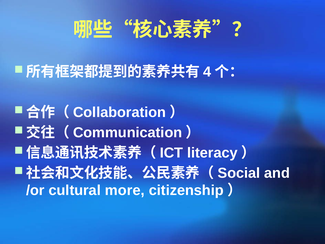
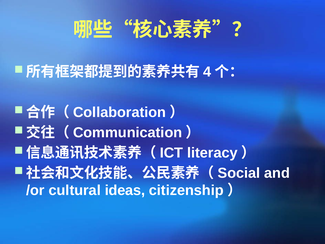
more: more -> ideas (125, 190)
